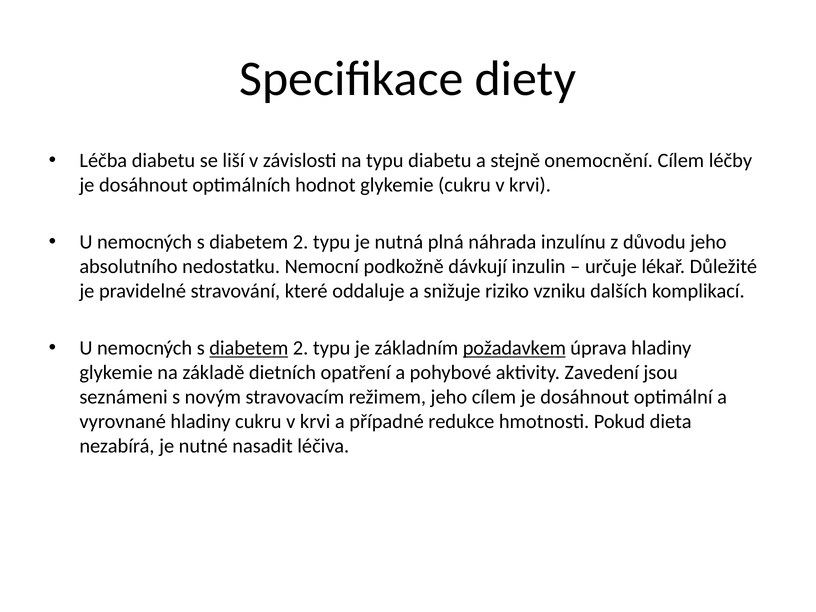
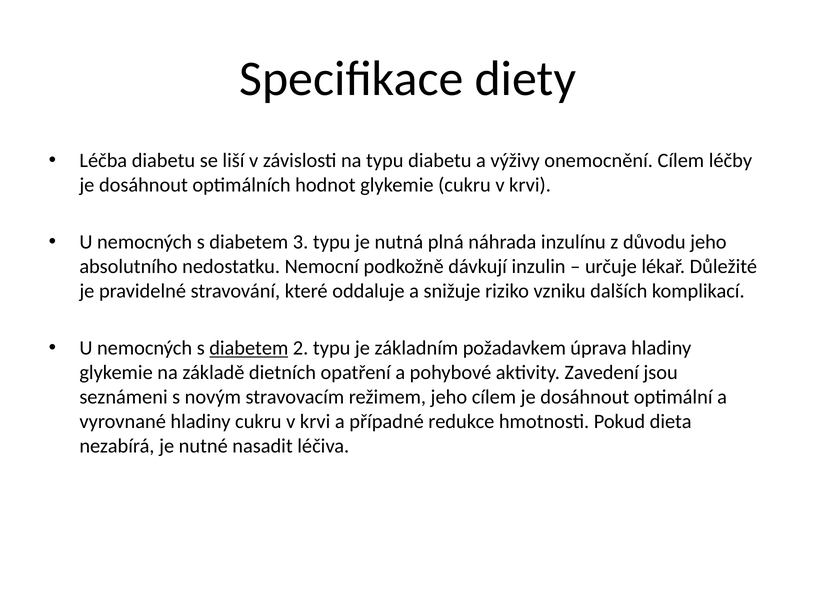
stejně: stejně -> výživy (515, 160)
2: 2 -> 3 (301, 242)
požadavkem underline: present -> none (514, 348)
